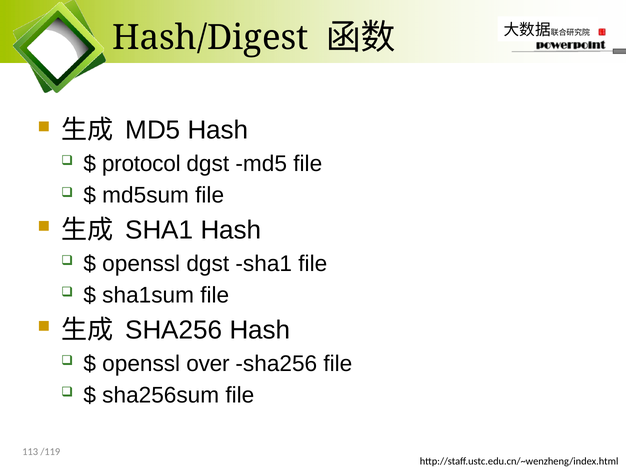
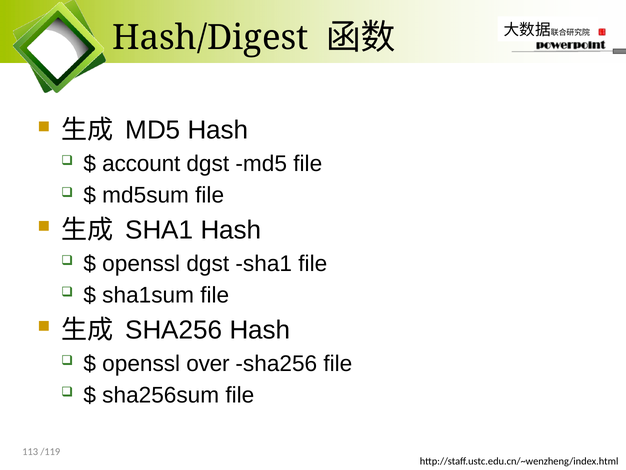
protocol: protocol -> account (141, 164)
